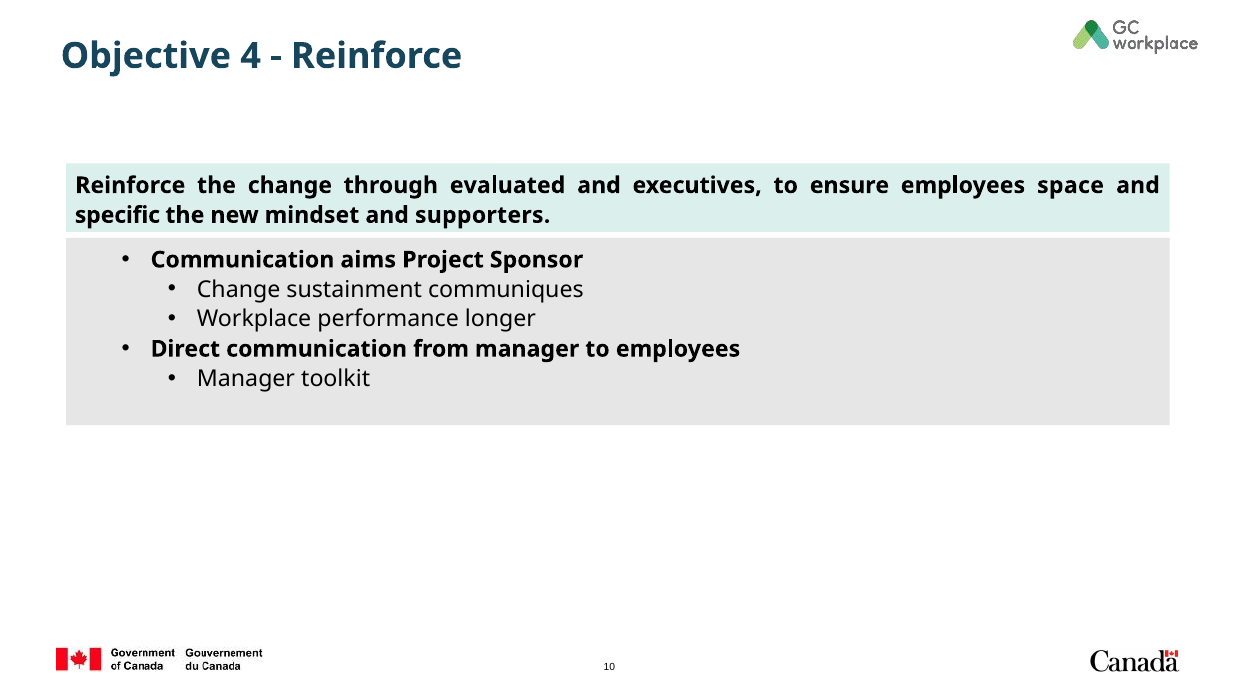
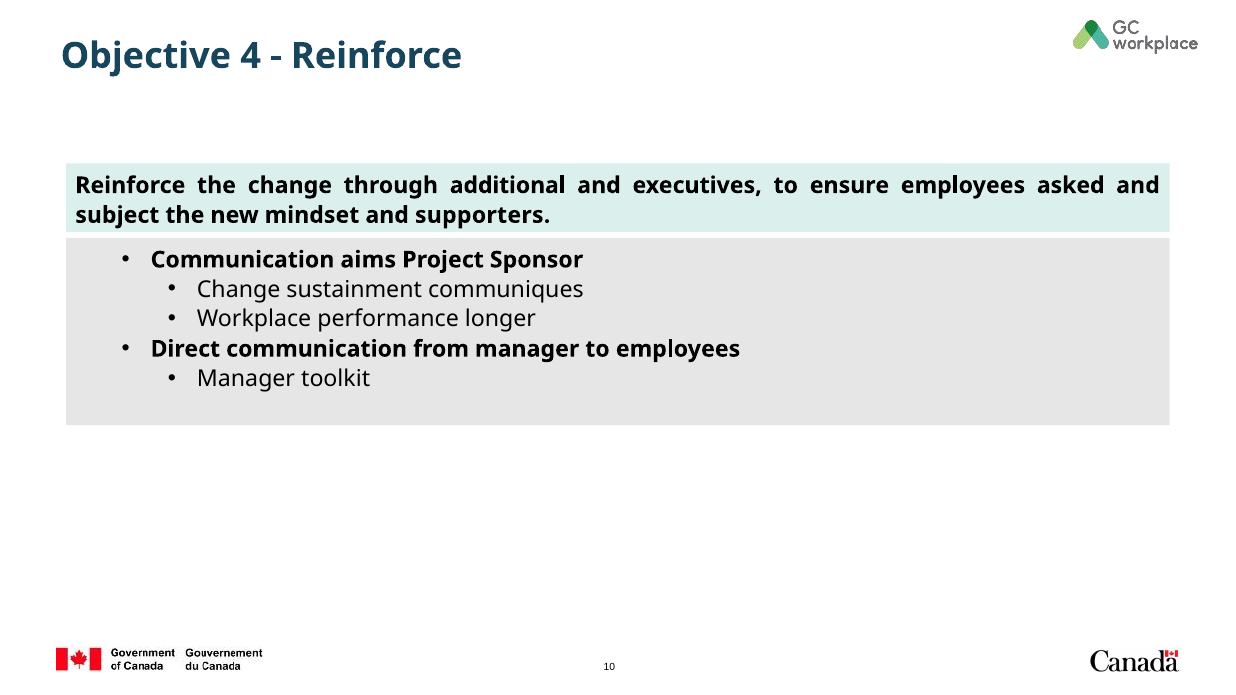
evaluated: evaluated -> additional (508, 185)
space: space -> asked (1071, 185)
specific: specific -> subject (117, 215)
